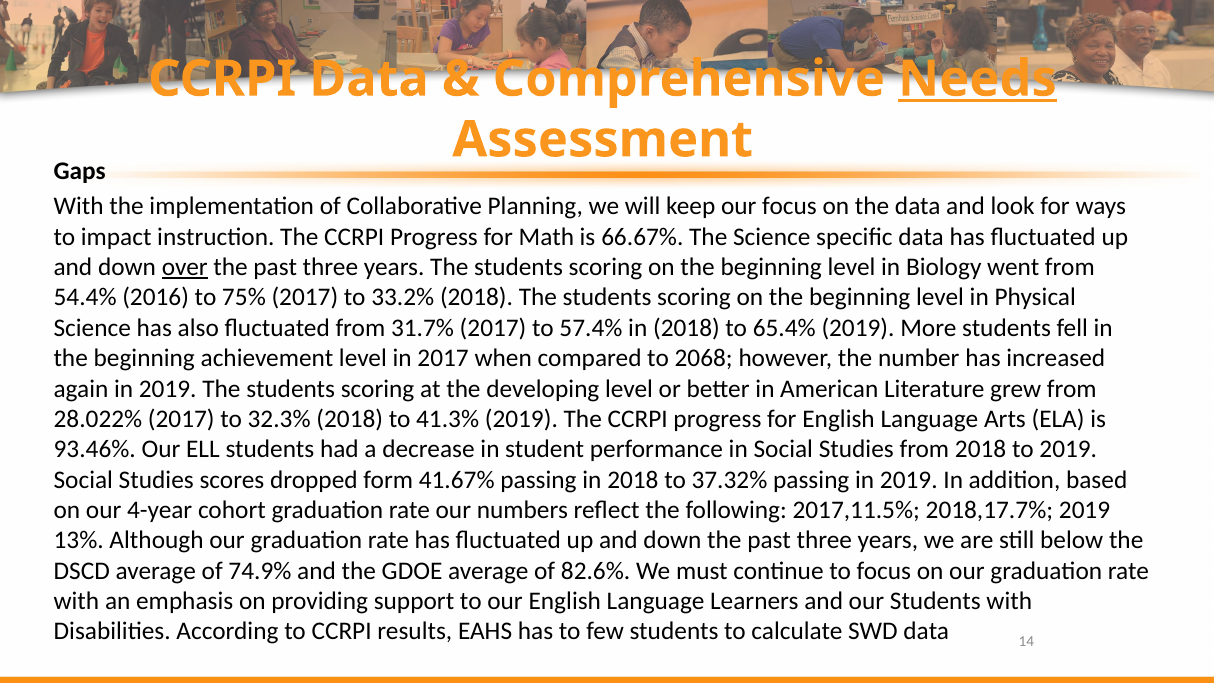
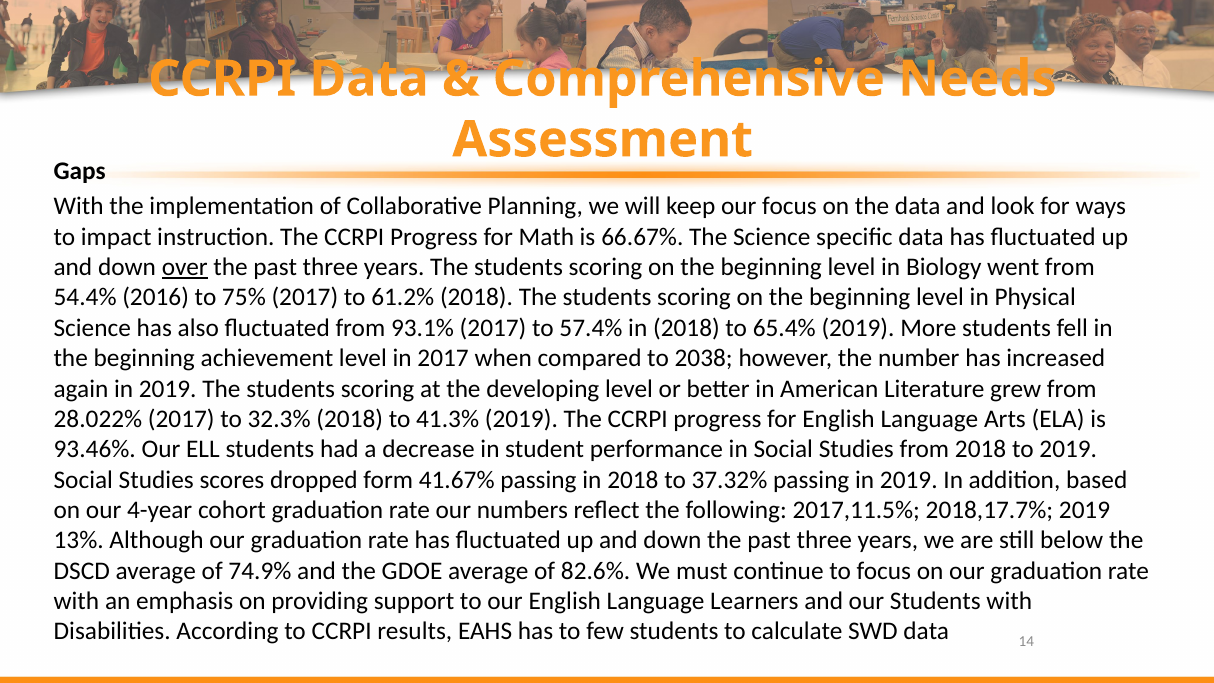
Needs underline: present -> none (977, 79)
33.2%: 33.2% -> 61.2% (403, 298)
31.7%: 31.7% -> 93.1% (422, 328)
2068: 2068 -> 2038 (704, 358)
